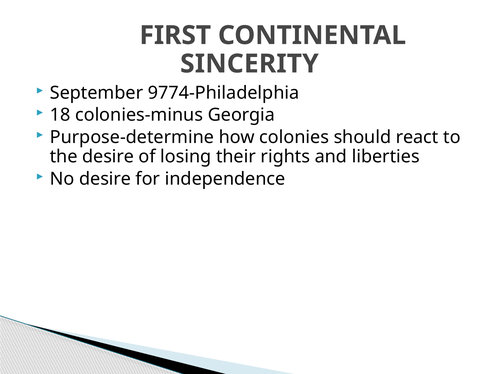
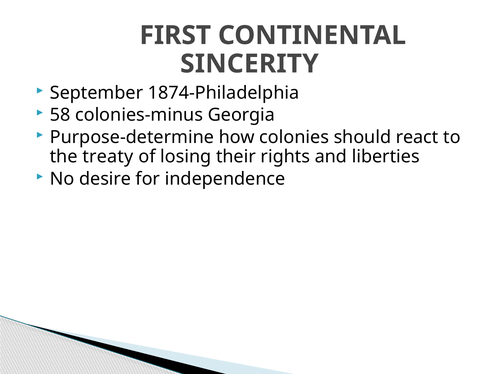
9774-Philadelphia: 9774-Philadelphia -> 1874-Philadelphia (224, 93)
18: 18 -> 58 (60, 115)
the desire: desire -> treaty (108, 157)
